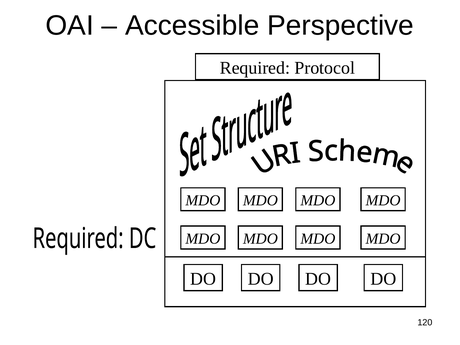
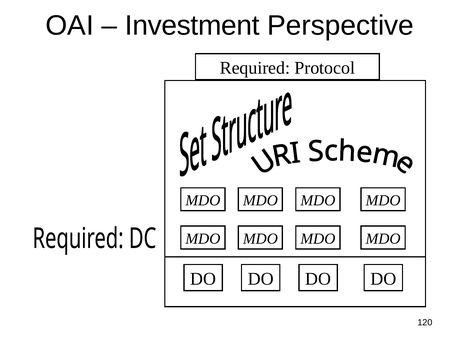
Accessible: Accessible -> Investment (192, 25)
